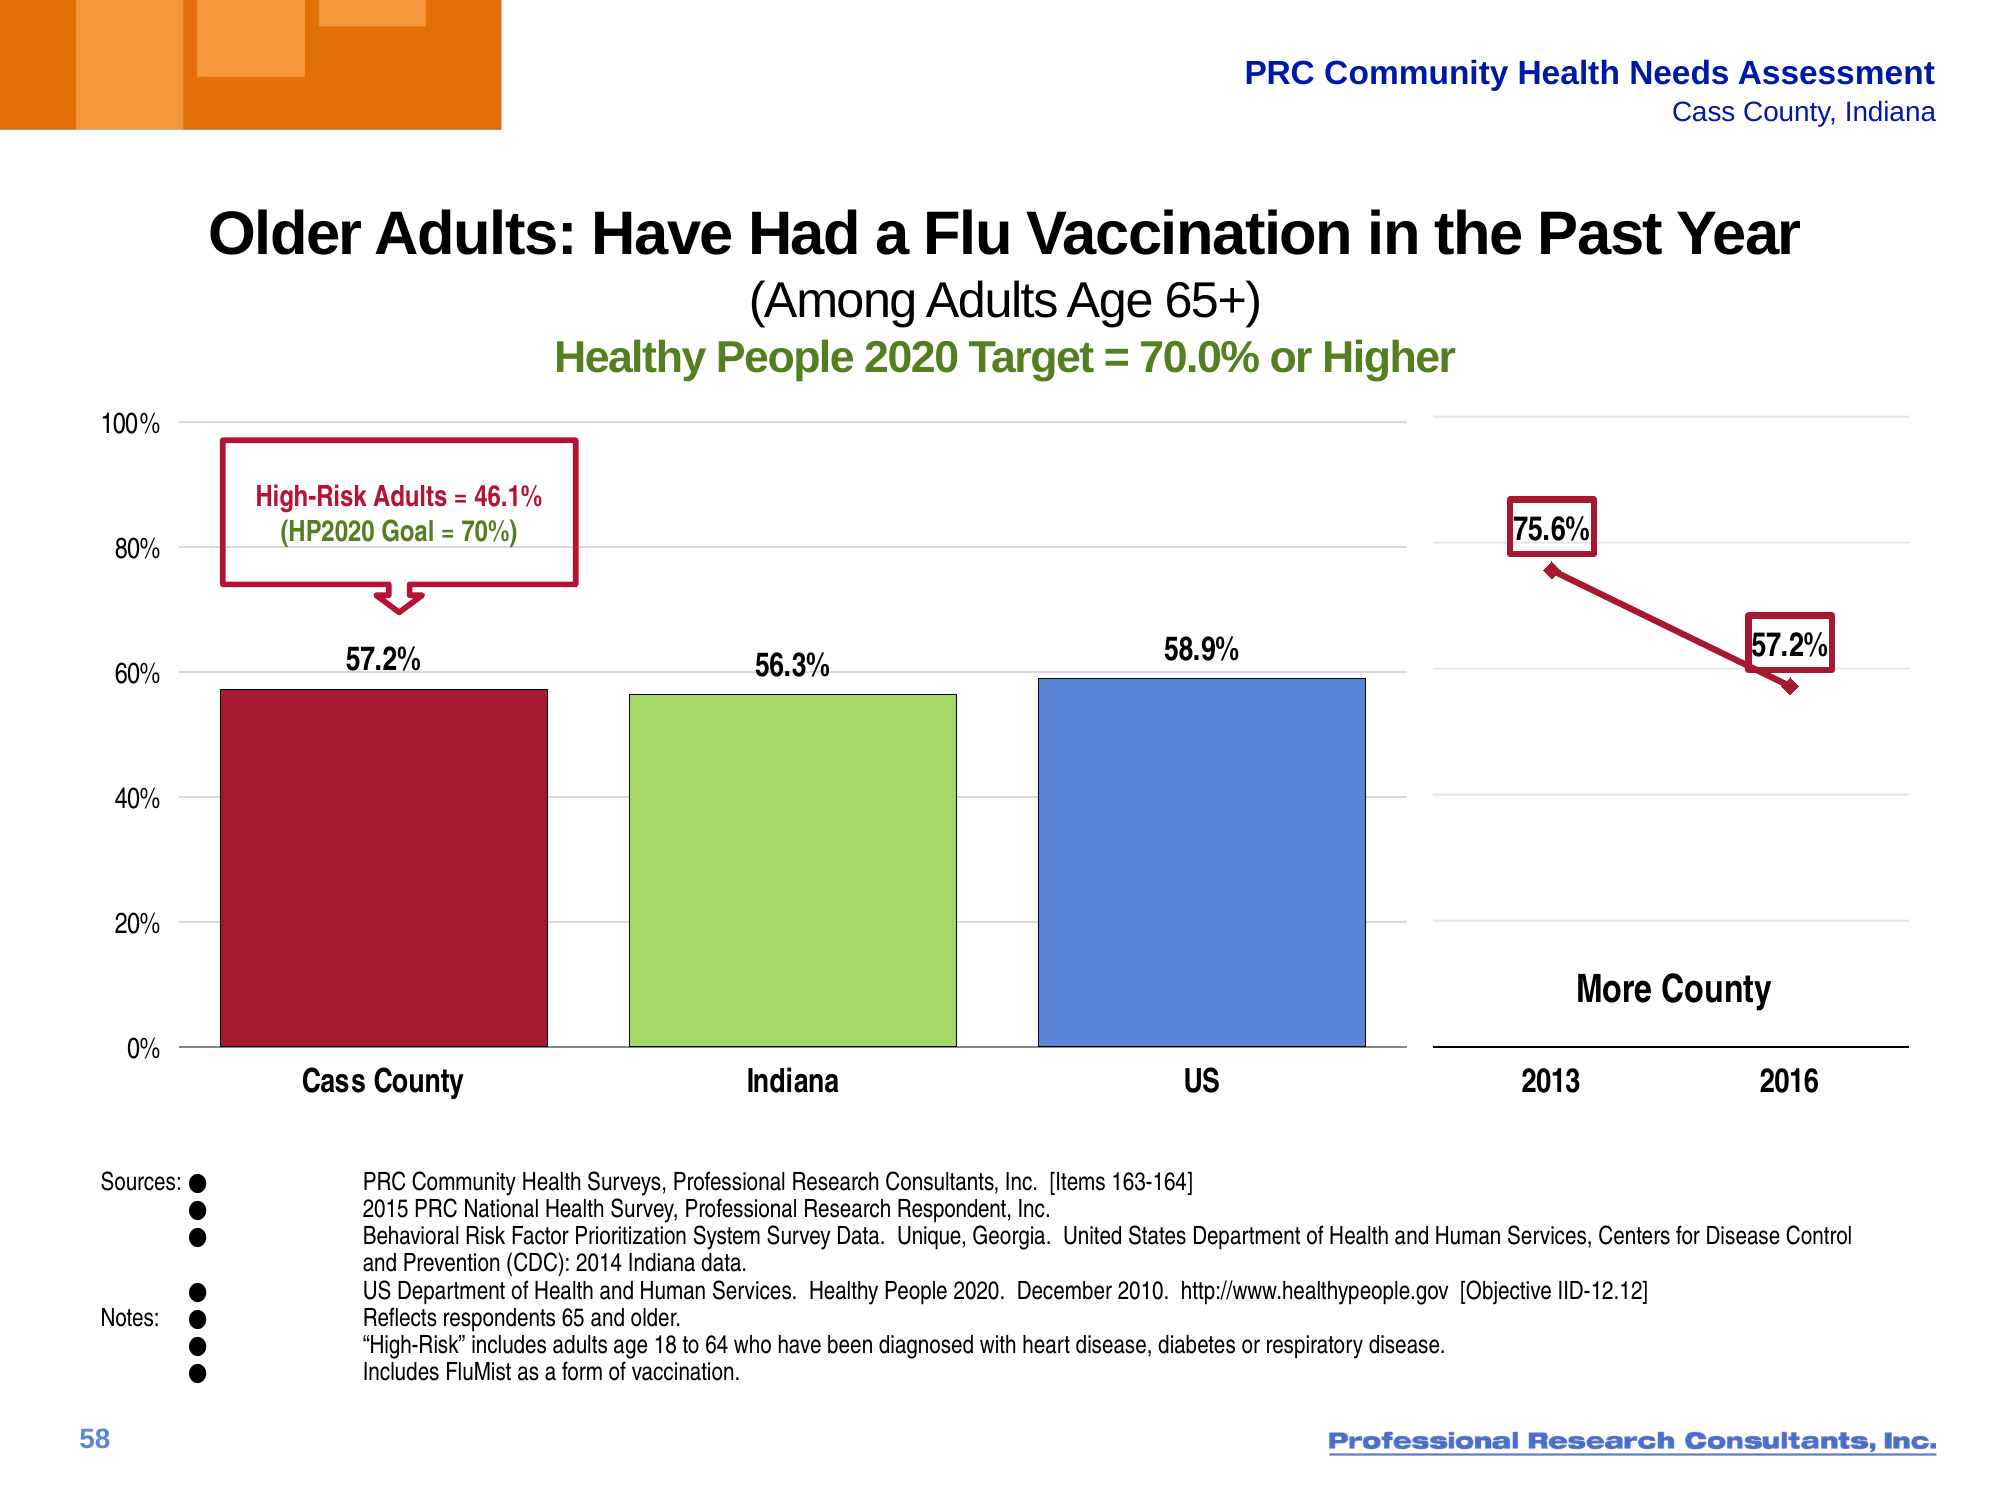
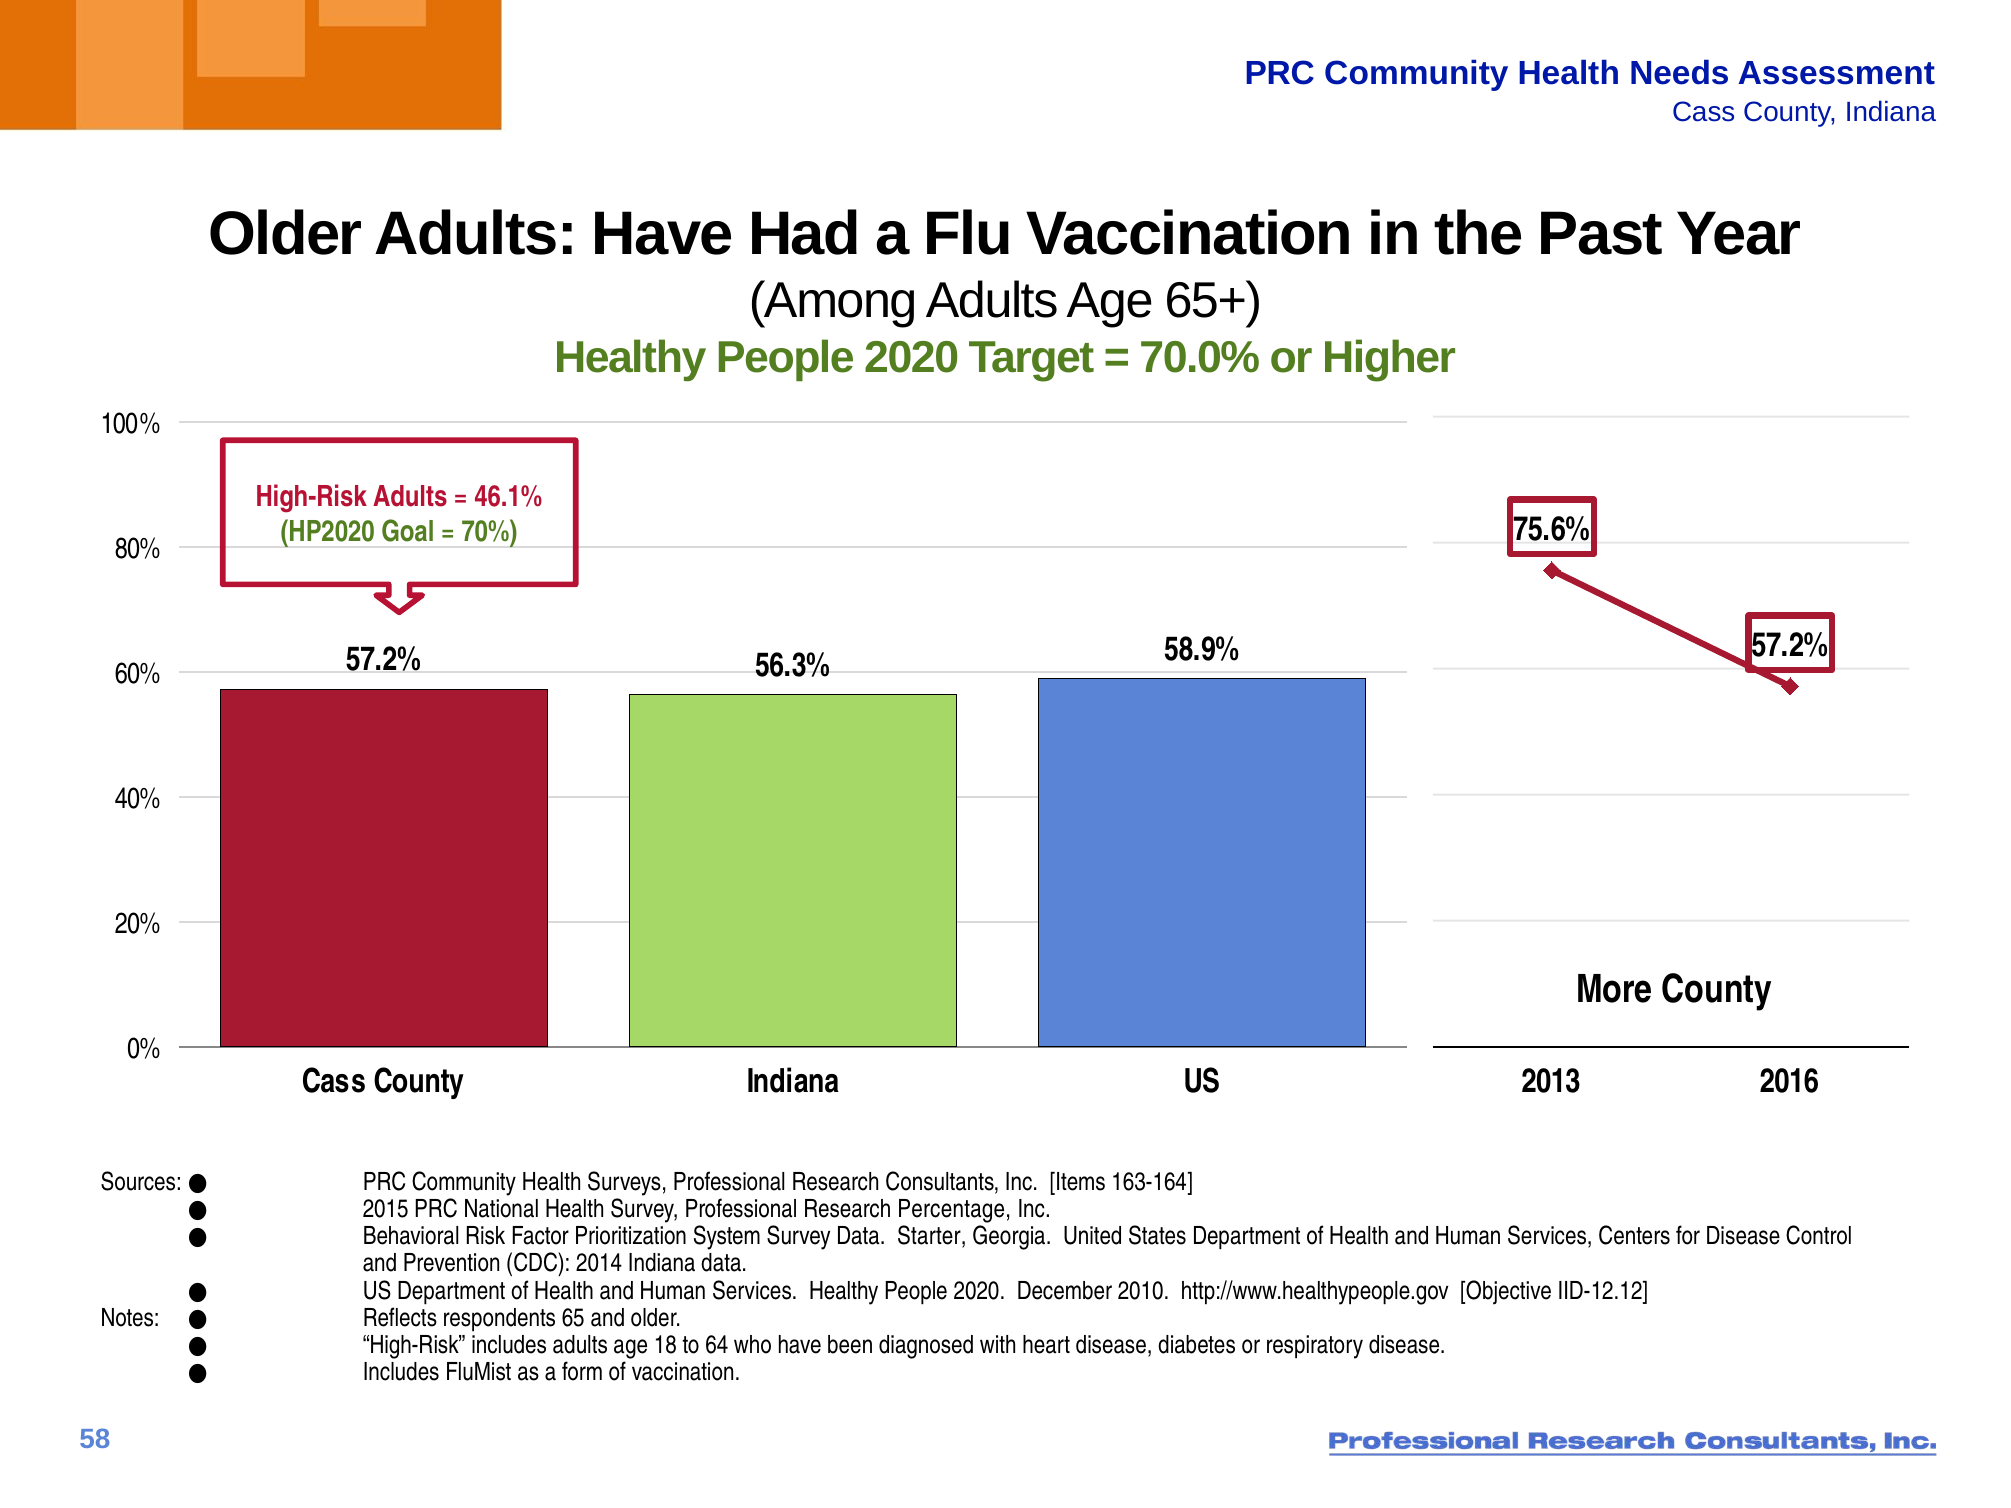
Respondent: Respondent -> Percentage (954, 1209)
Unique: Unique -> Starter (932, 1236)
